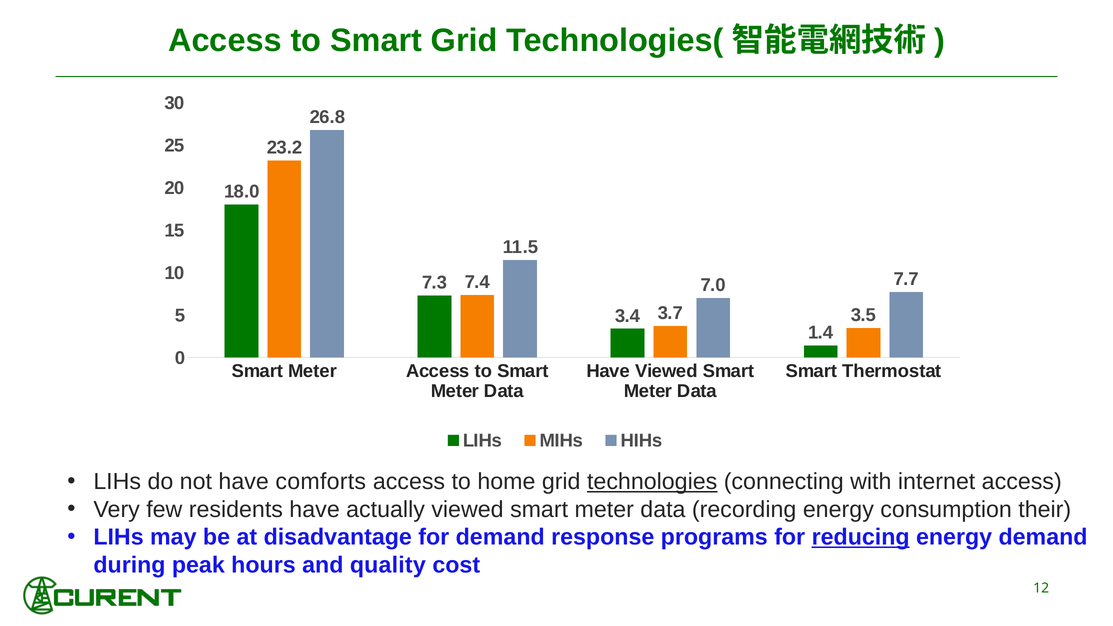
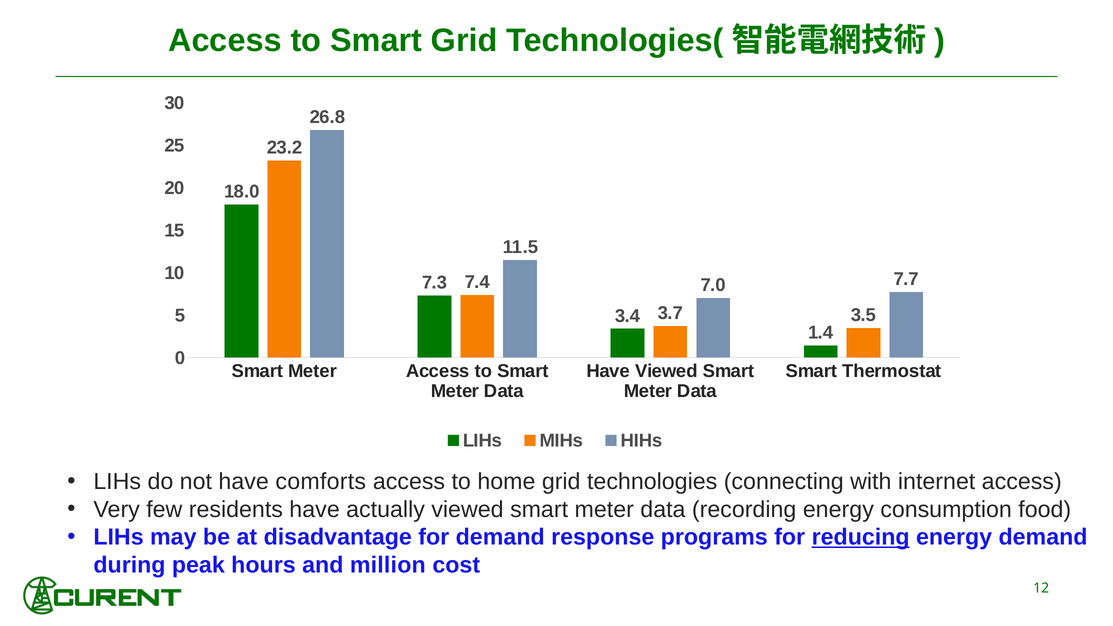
technologies underline: present -> none (652, 482)
their: their -> food (1045, 510)
quality: quality -> million (388, 565)
